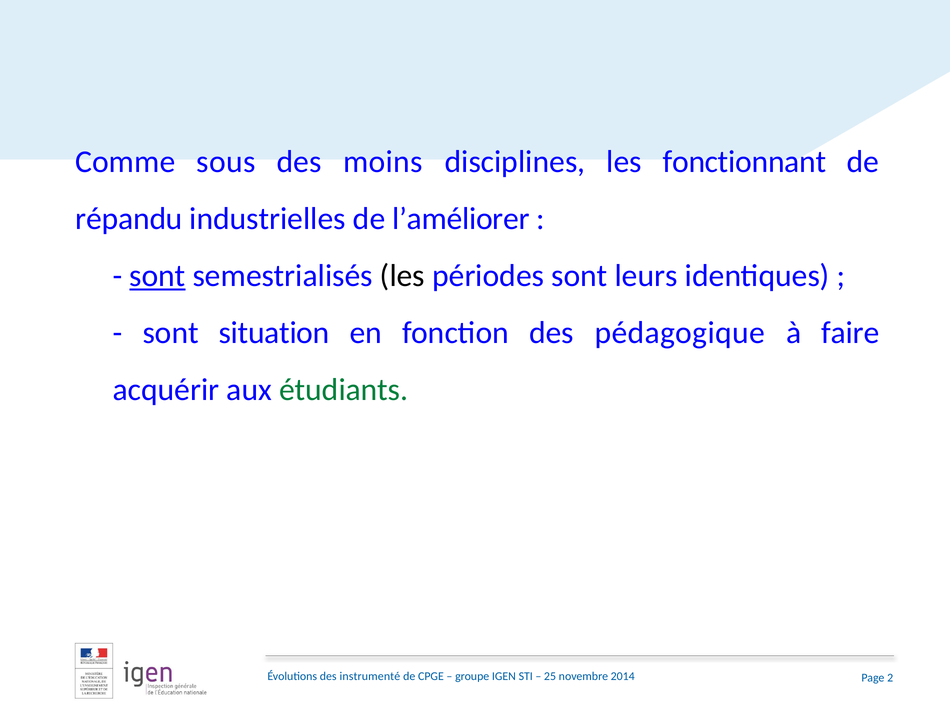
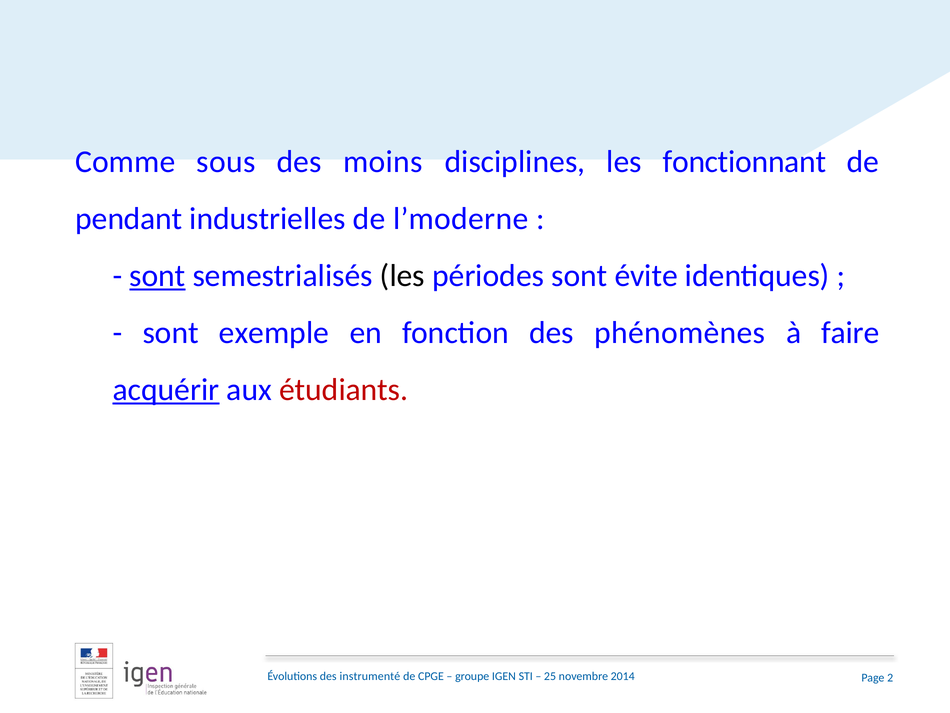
répandu: répandu -> pendant (129, 219)
l’améliorer: l’améliorer -> l’moderne (461, 219)
leurs: leurs -> évite (646, 276)
situation: situation -> exemple (274, 333)
pédagogique: pédagogique -> phénomènes (680, 333)
acquérir underline: none -> present (166, 390)
étudiants colour: green -> red (344, 390)
